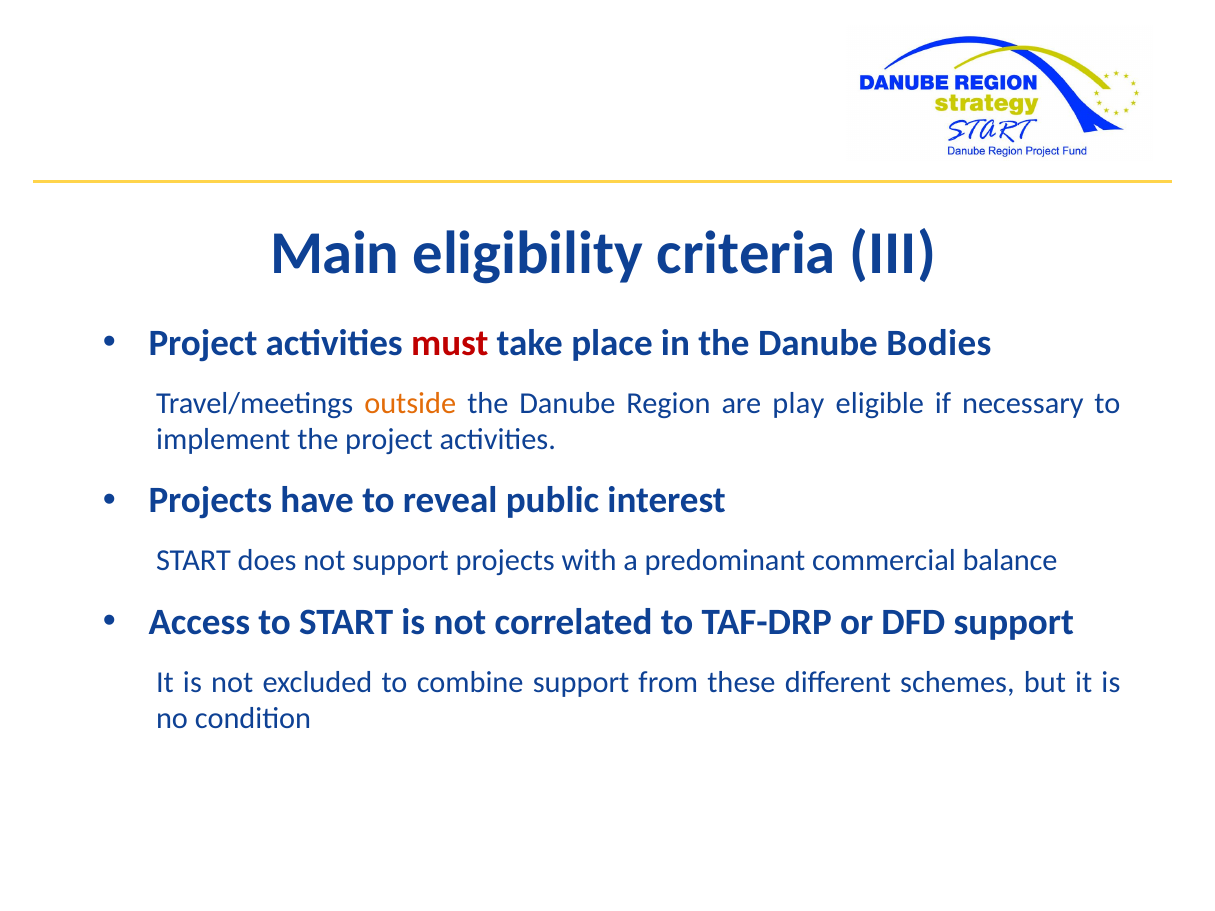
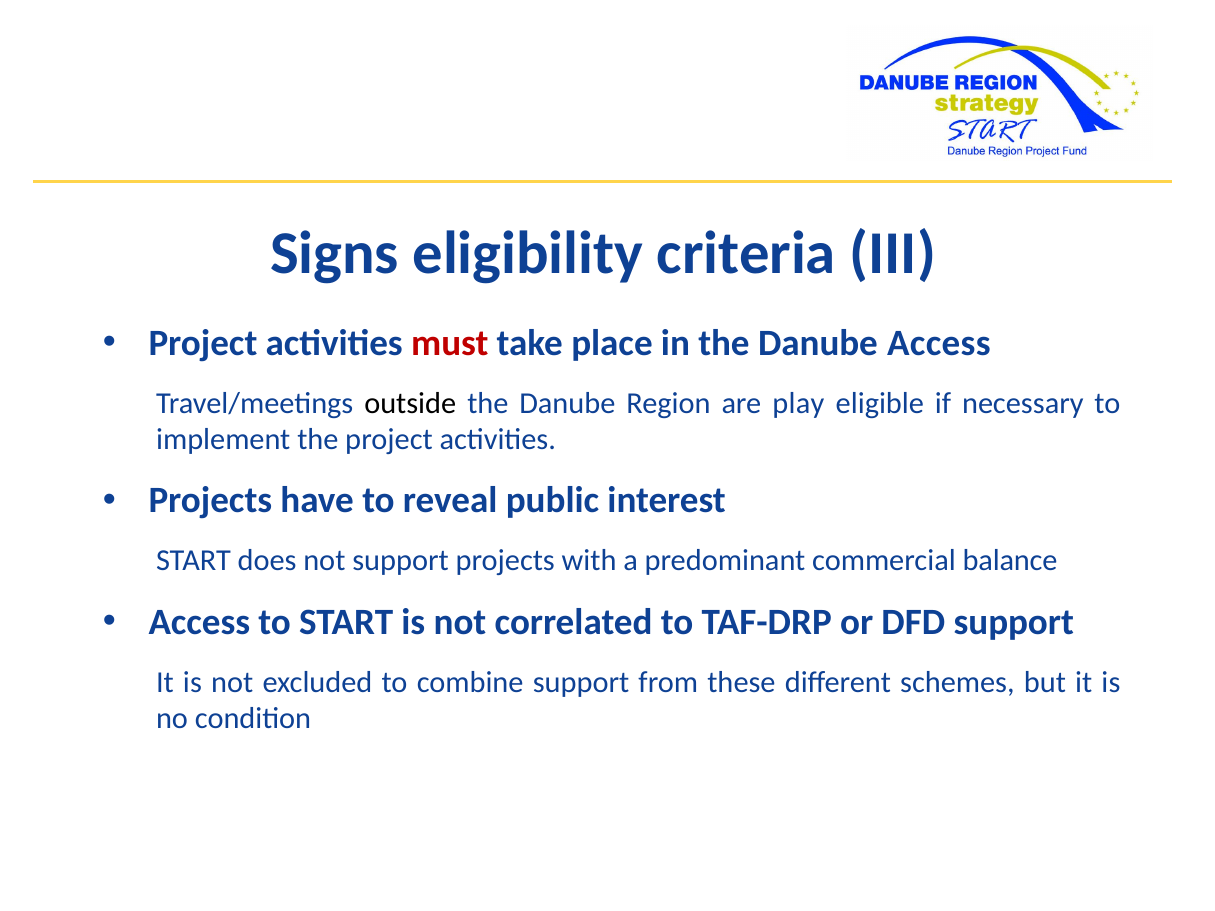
Main: Main -> Signs (335, 254)
Danube Bodies: Bodies -> Access (939, 343)
outside colour: orange -> black (410, 403)
